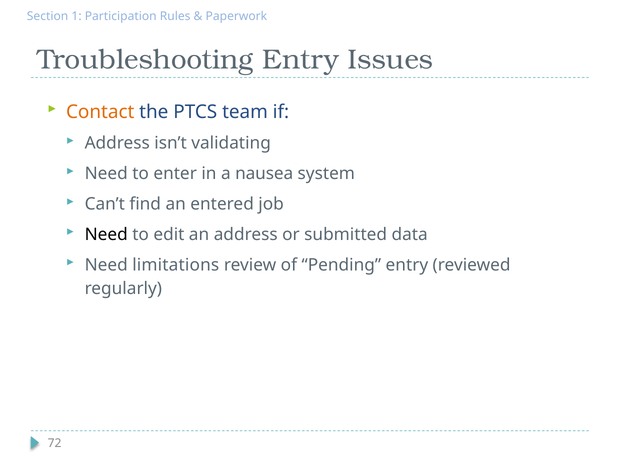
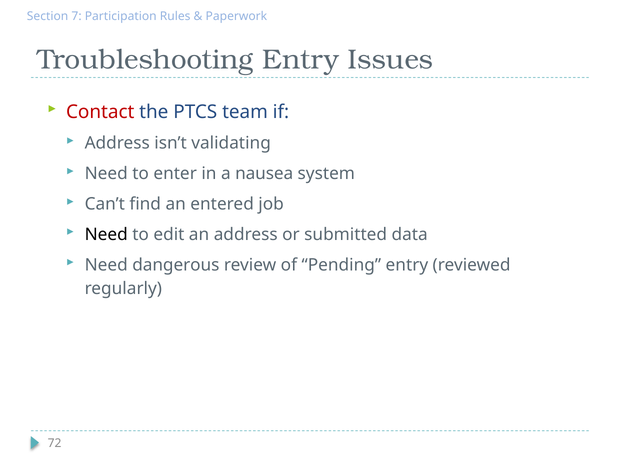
1: 1 -> 7 (77, 16)
Contact colour: orange -> red (100, 112)
limitations: limitations -> dangerous (176, 265)
